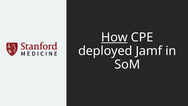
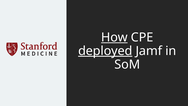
deployed underline: none -> present (105, 51)
